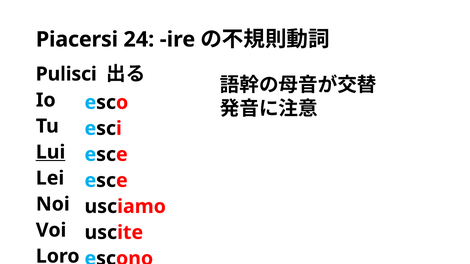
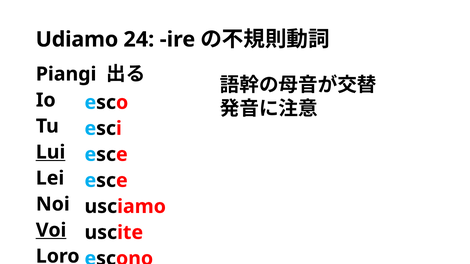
Piacersi: Piacersi -> Udiamo (77, 39)
Pulisci: Pulisci -> Piangi (66, 74)
Voi underline: none -> present (51, 230)
